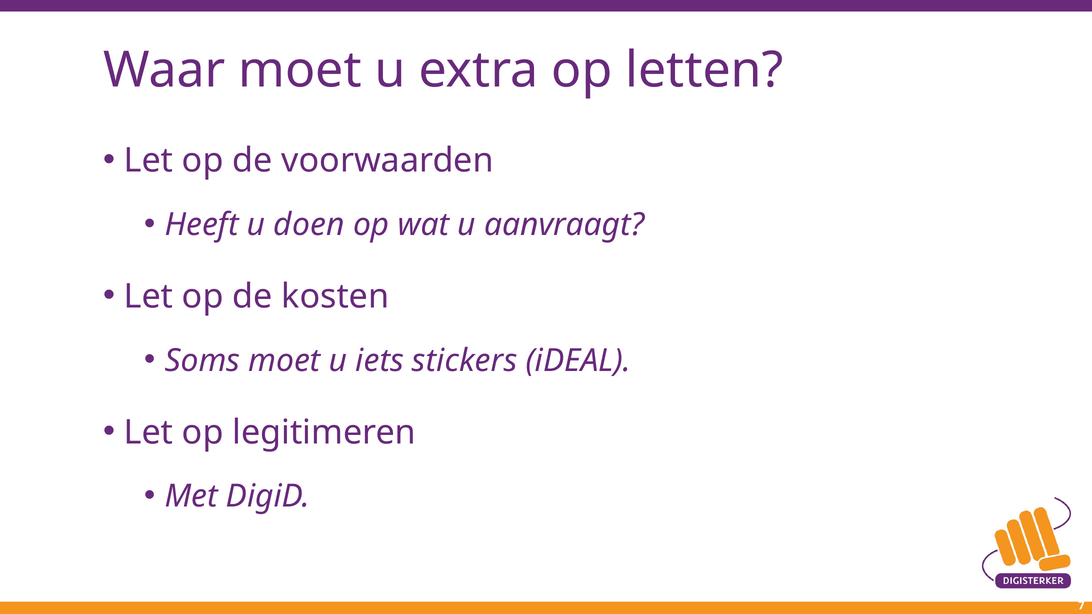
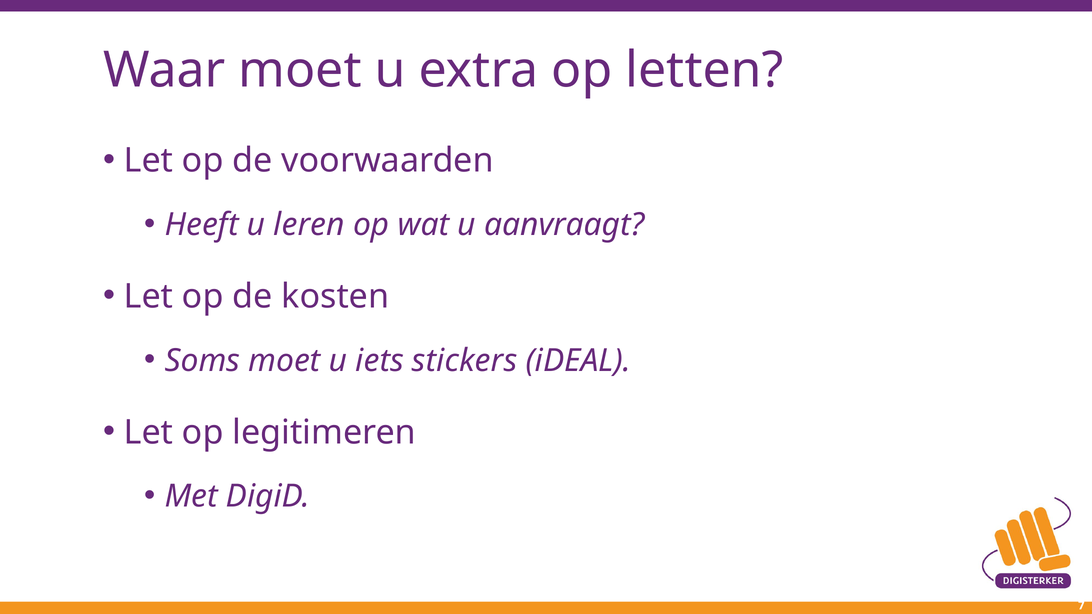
doen: doen -> leren (309, 225)
